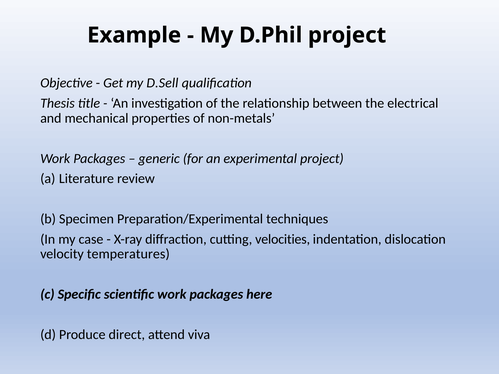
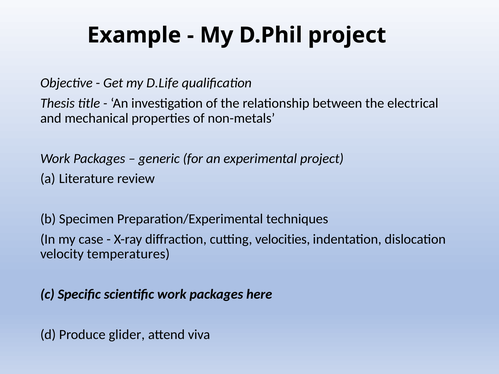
D.Sell: D.Sell -> D.Life (162, 83)
direct: direct -> glider (127, 335)
